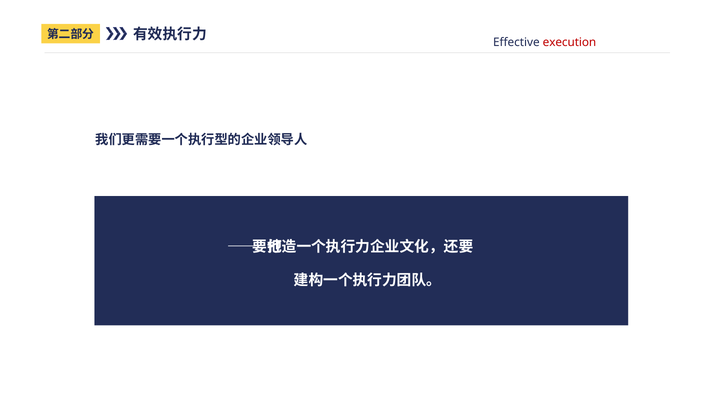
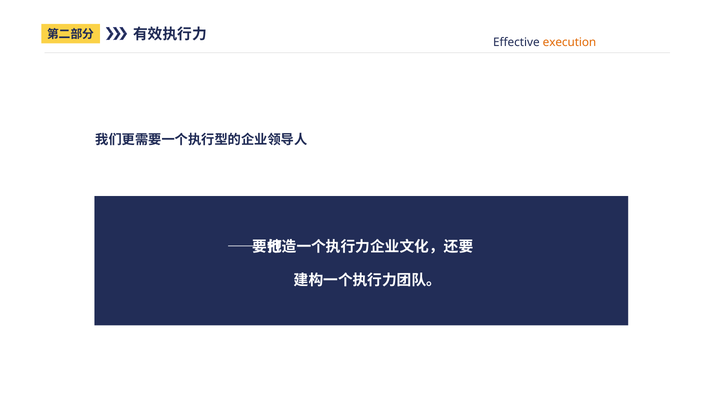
execution colour: red -> orange (569, 42)
